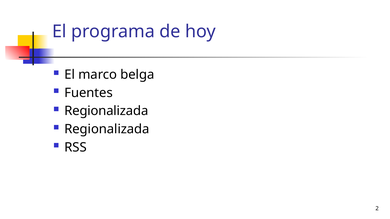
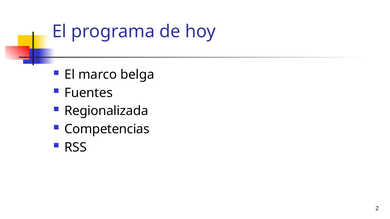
Regionalizada: Regionalizada -> Competencias (107, 129)
